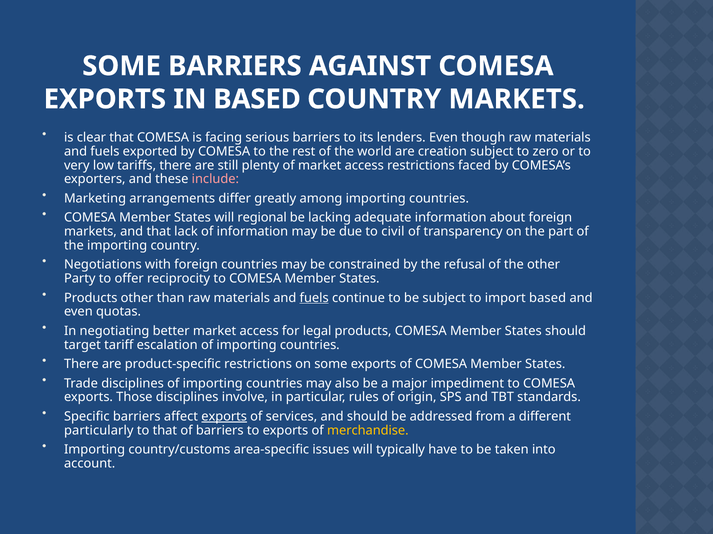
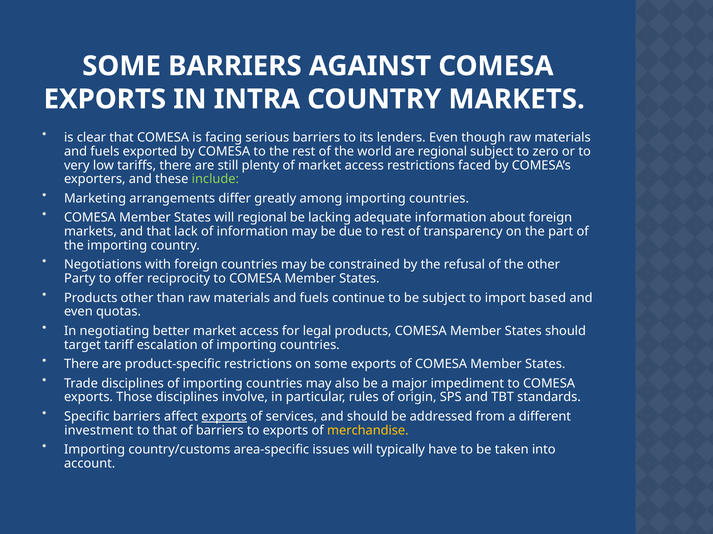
IN BASED: BASED -> INTRA (257, 99)
are creation: creation -> regional (442, 152)
include colour: pink -> light green (215, 179)
to civil: civil -> rest (393, 232)
fuels underline: present -> none (314, 298)
particularly: particularly -> investment (99, 431)
